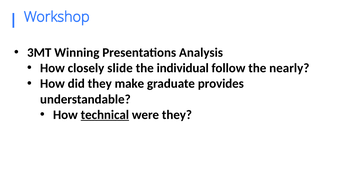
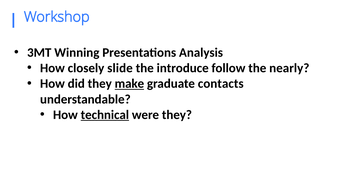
individual: individual -> introduce (183, 68)
make underline: none -> present (129, 84)
provides: provides -> contacts (221, 84)
